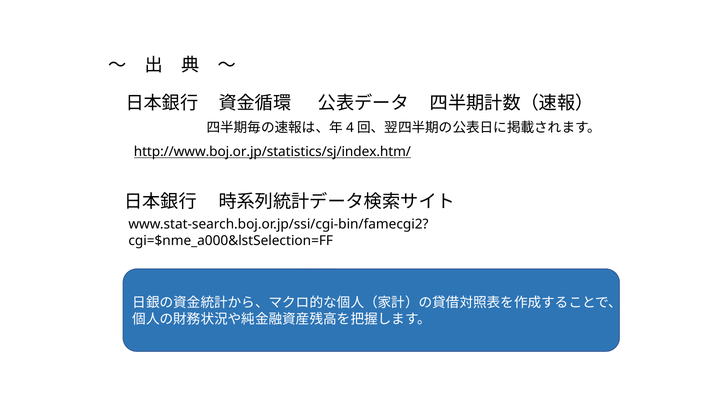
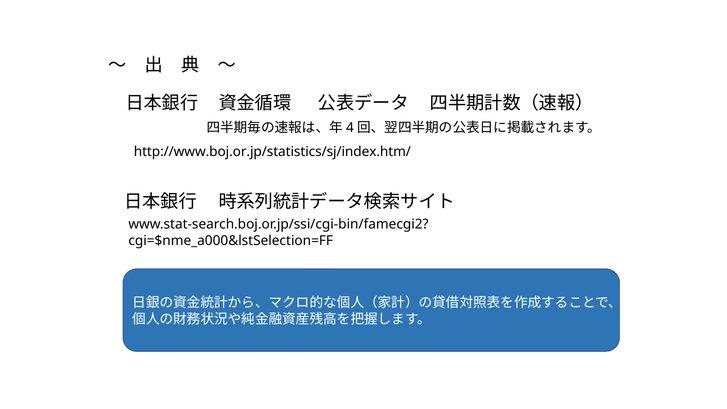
http://www.boj.or.jp/statistics/sj/index.htm/ underline: present -> none (272, 152)
